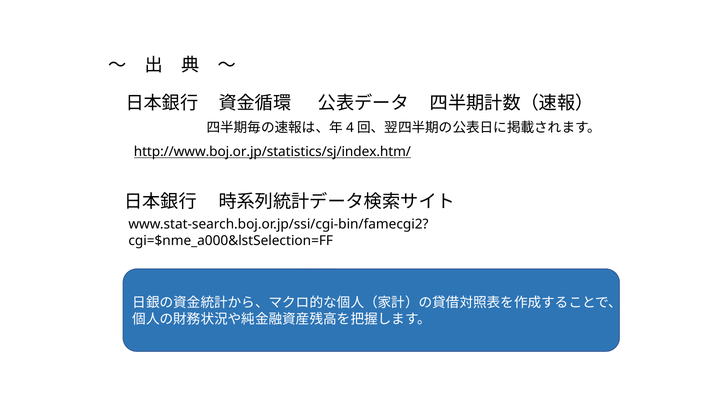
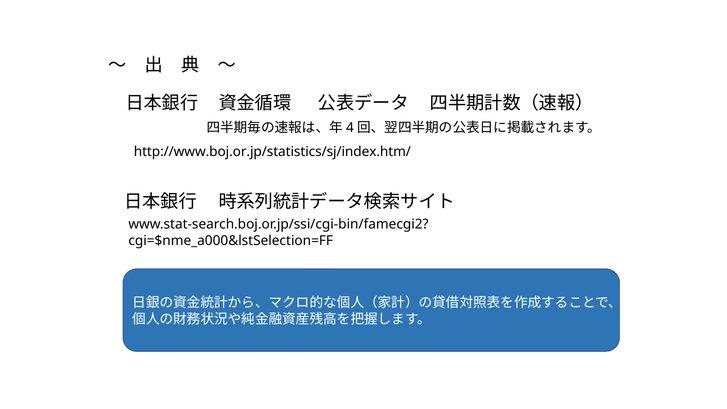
http://www.boj.or.jp/statistics/sj/index.htm/ underline: present -> none (272, 152)
